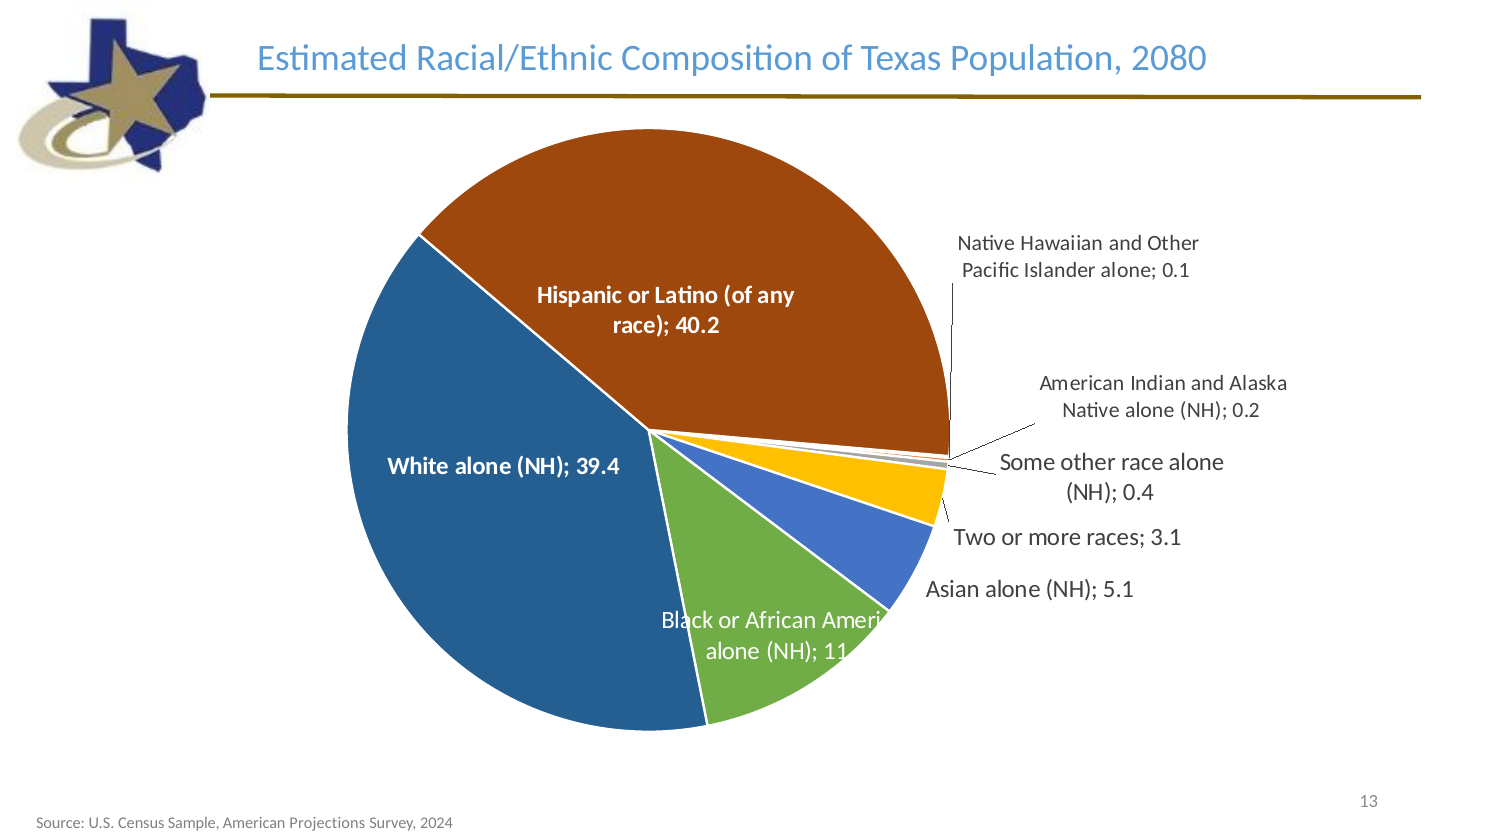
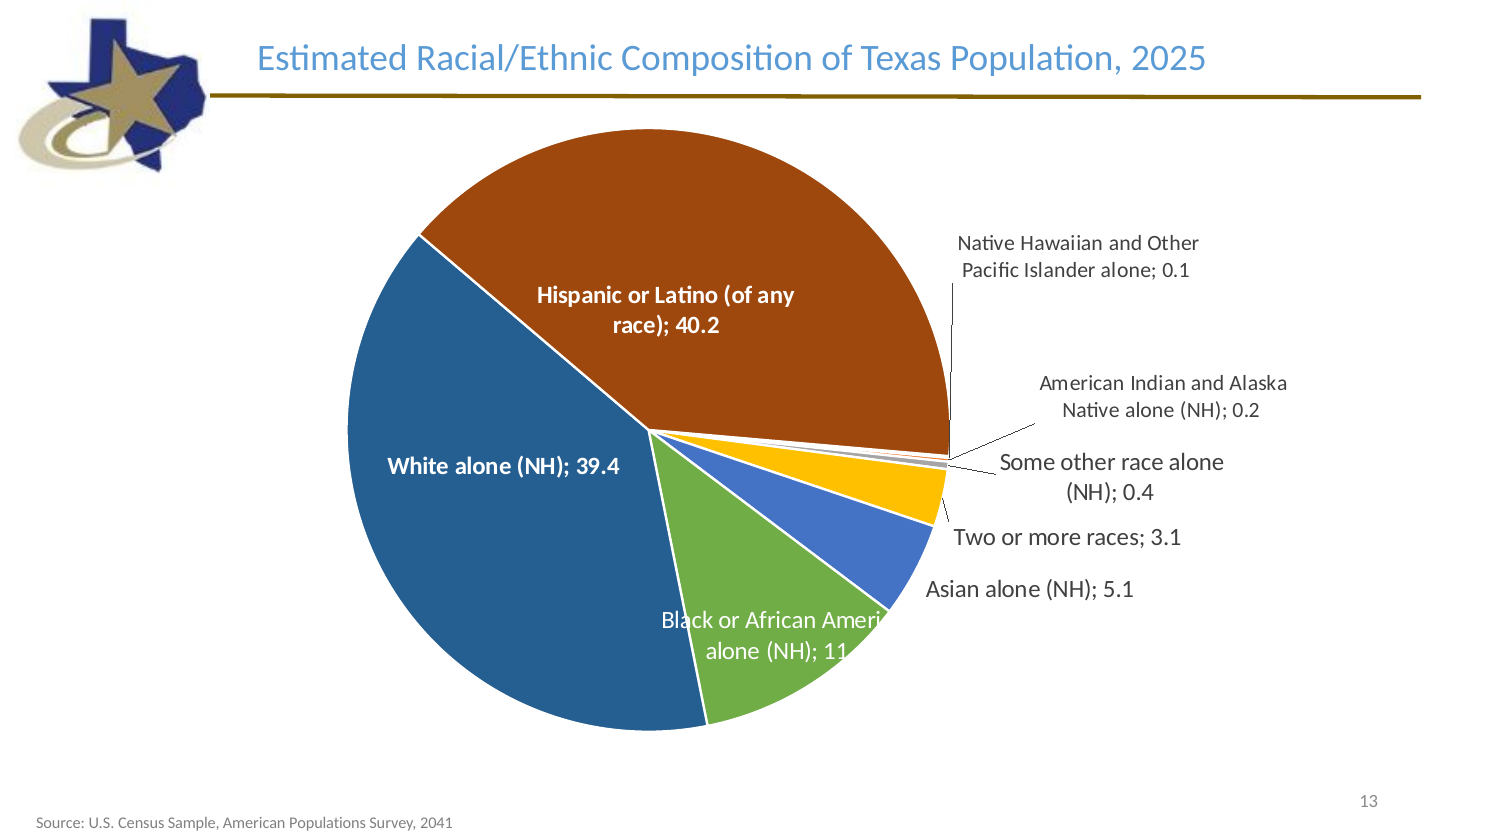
2080: 2080 -> 2025 (1169, 58)
Projections: Projections -> Populations (328, 823)
2024: 2024 -> 2041 (437, 823)
